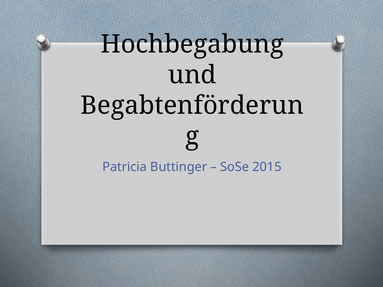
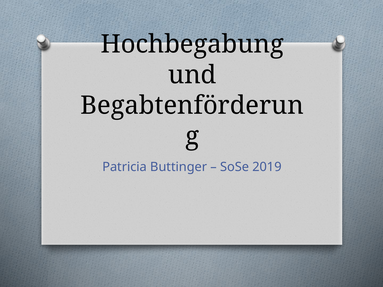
2015: 2015 -> 2019 (267, 167)
